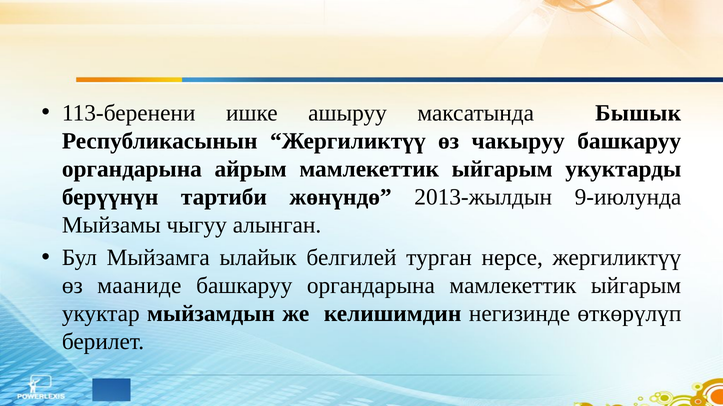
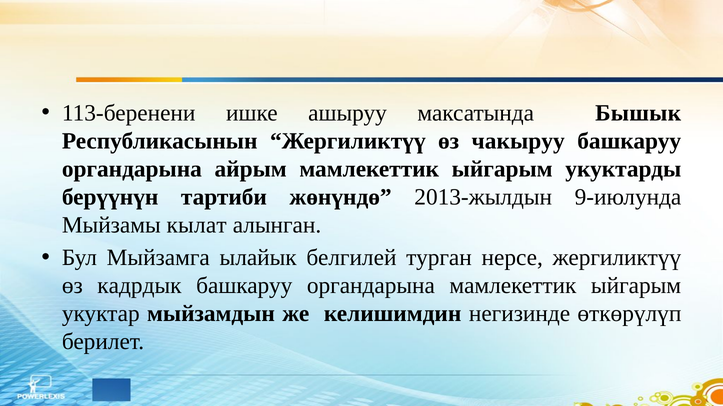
чыгуу: чыгуу -> кылат (197, 225)
мааниде: мааниде -> кадрдык (139, 286)
